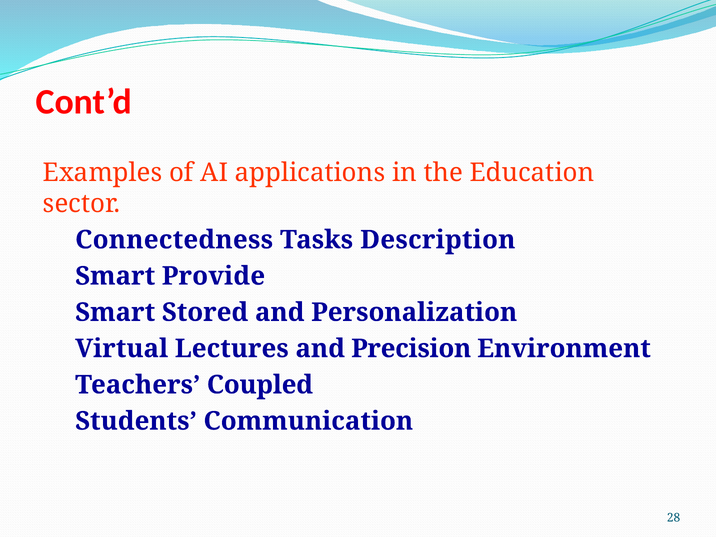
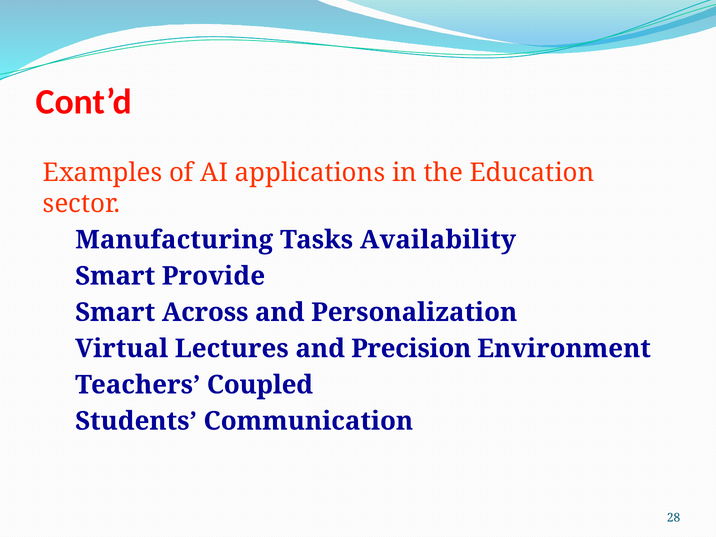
Connectedness: Connectedness -> Manufacturing (174, 240)
Description: Description -> Availability (438, 240)
Stored: Stored -> Across (205, 312)
